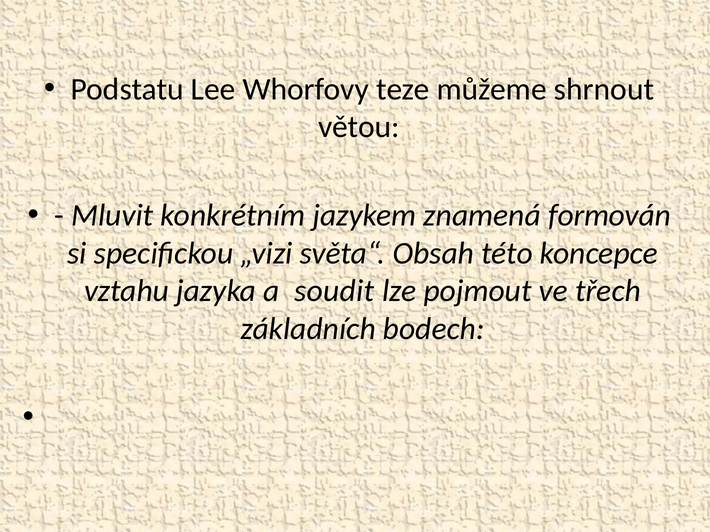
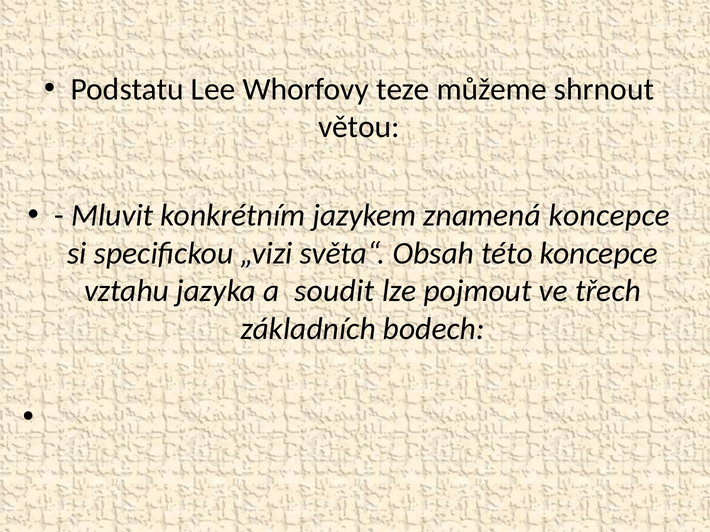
znamená formován: formován -> koncepce (609, 216)
